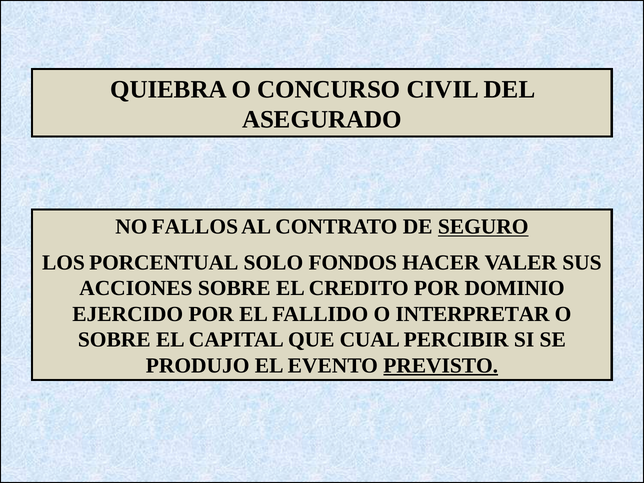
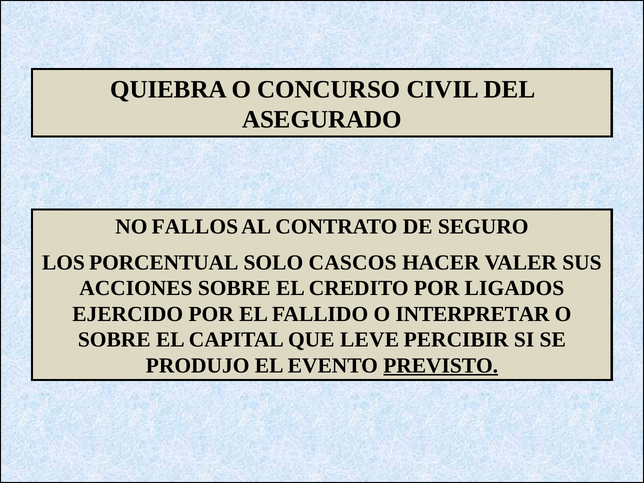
SEGURO underline: present -> none (483, 227)
FONDOS: FONDOS -> CASCOS (353, 262)
DOMINIO: DOMINIO -> LIGADOS (514, 288)
CUAL: CUAL -> LEVE (370, 340)
